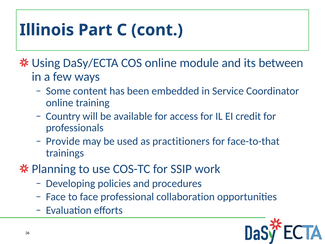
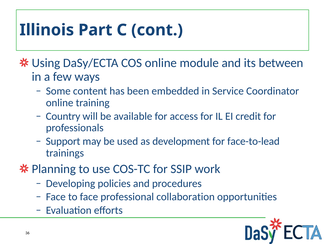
Provide: Provide -> Support (63, 141)
practitioners: practitioners -> development (181, 141)
face-to-that: face-to-that -> face-to-lead (253, 141)
